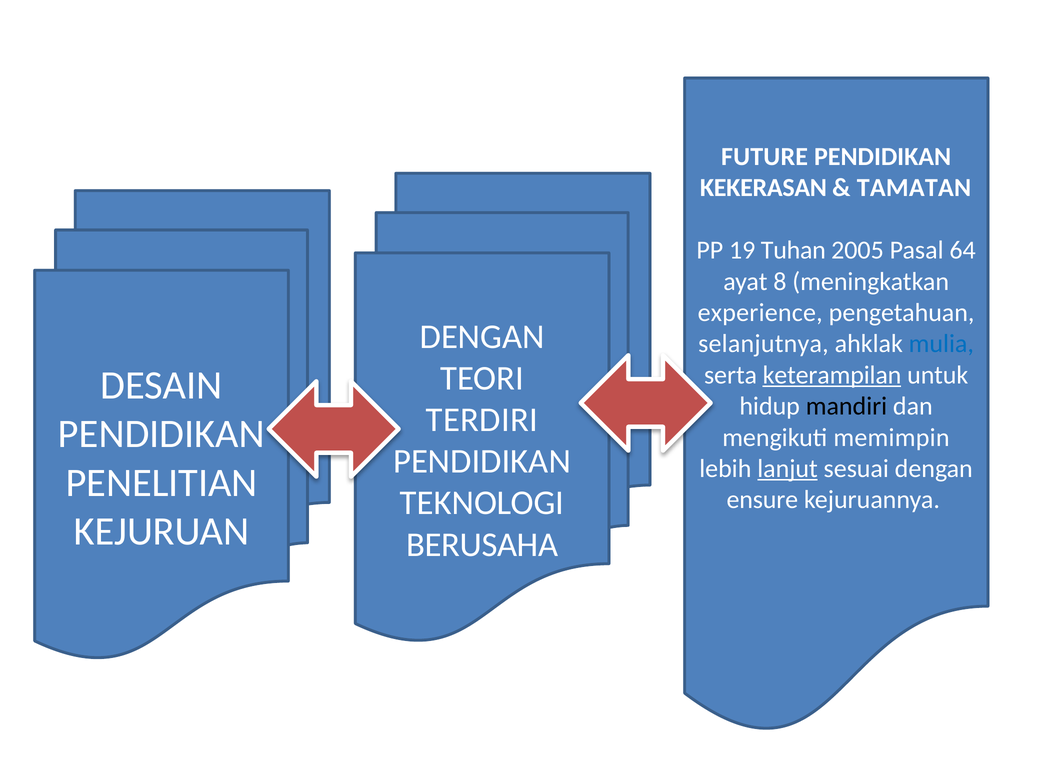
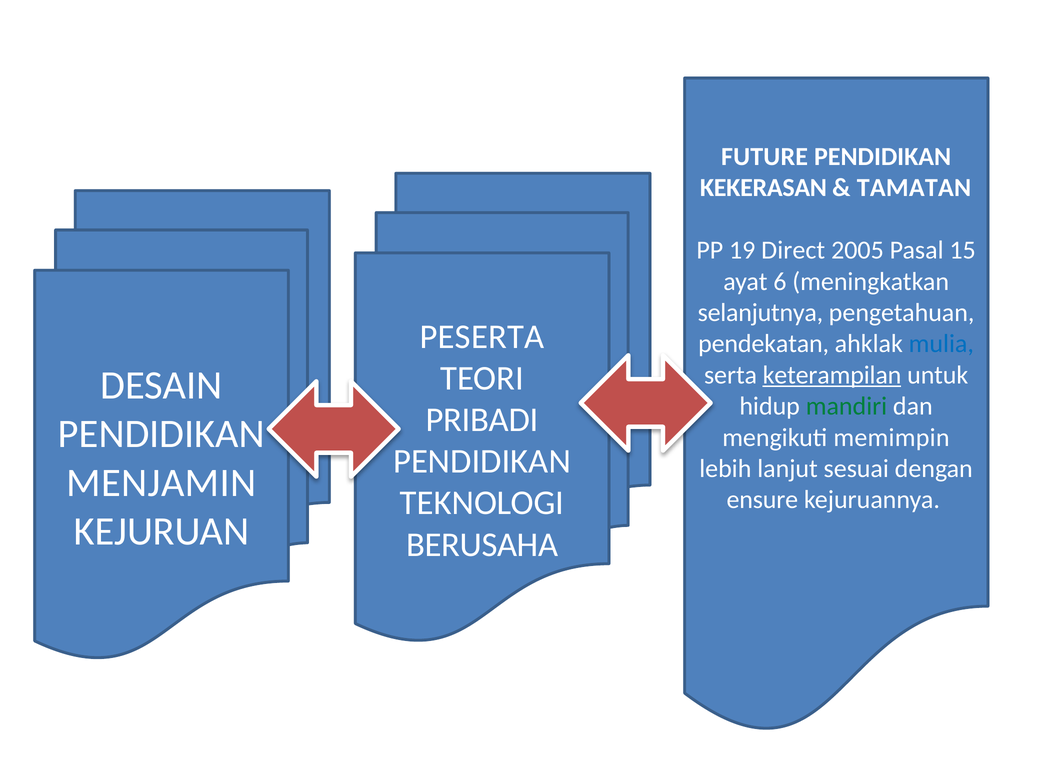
Tuhan: Tuhan -> Direct (793, 250)
64: 64 -> 15 (963, 250)
8: 8 -> 6 (780, 282)
experience: experience -> selanjutnya (760, 313)
DENGAN: DENGAN -> PESERTA (482, 337)
selanjutnya: selanjutnya -> pendekatan (764, 344)
mandiri colour: black -> green (846, 406)
TERDIRI: TERDIRI -> PRIBADI (482, 420)
lanjut underline: present -> none (788, 469)
PENELITIAN: PENELITIAN -> MENJAMIN (161, 483)
